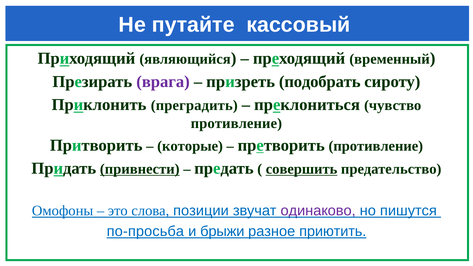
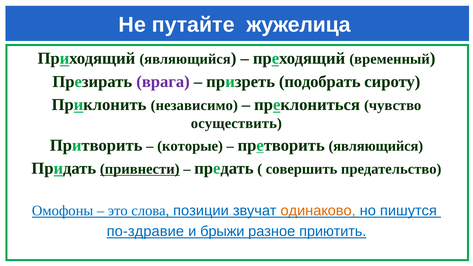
кассовый: кассовый -> жужелица (299, 25)
преградить: преградить -> независимо (194, 105)
противление: противление -> осуществить (236, 123)
претворить противление: противление -> являющийся (376, 146)
совершить underline: present -> none (302, 169)
одинаково colour: purple -> orange (318, 211)
по-просьба: по-просьба -> по-здравие (145, 232)
